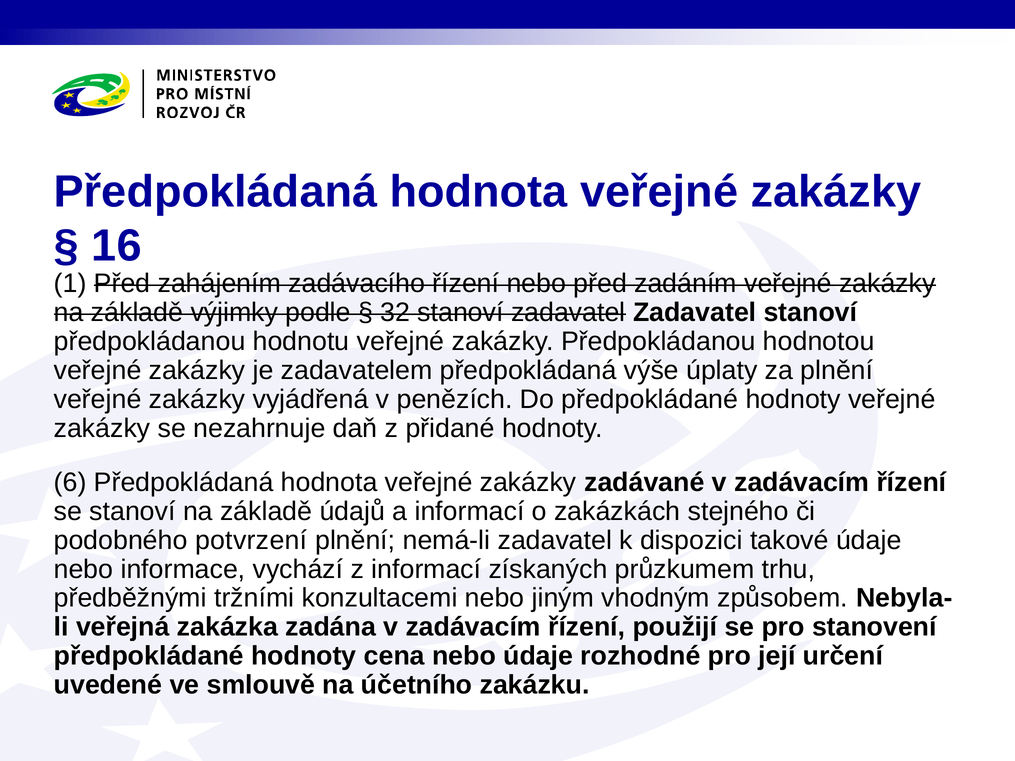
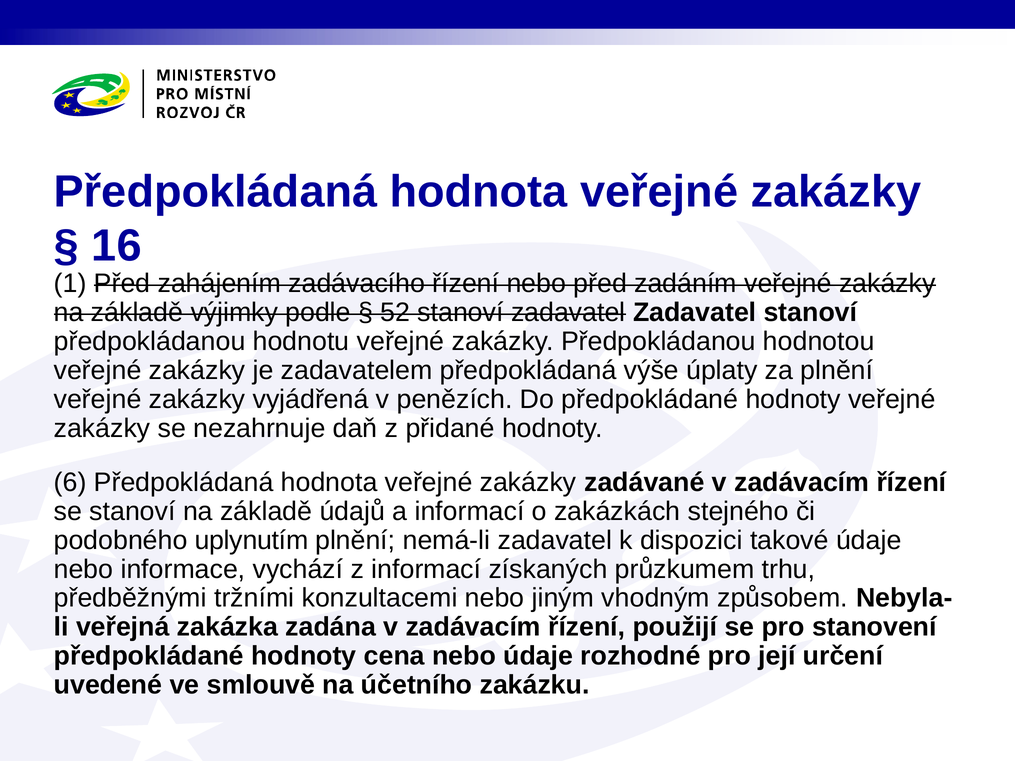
32: 32 -> 52 (395, 313)
potvrzení: potvrzení -> uplynutím (251, 540)
